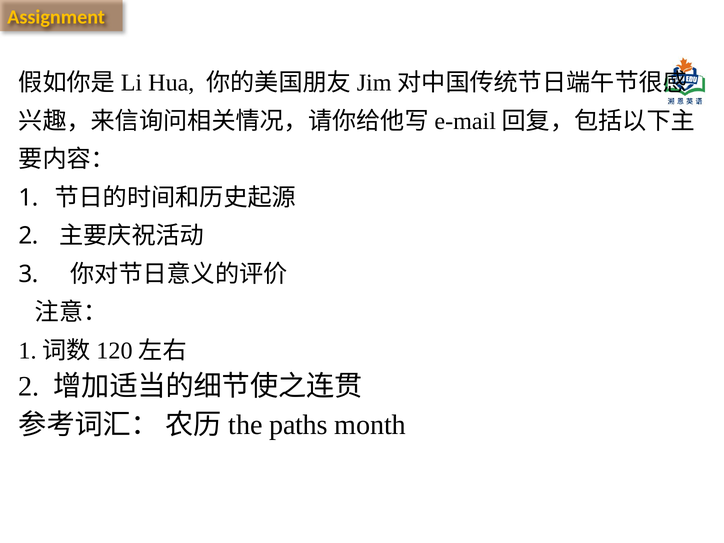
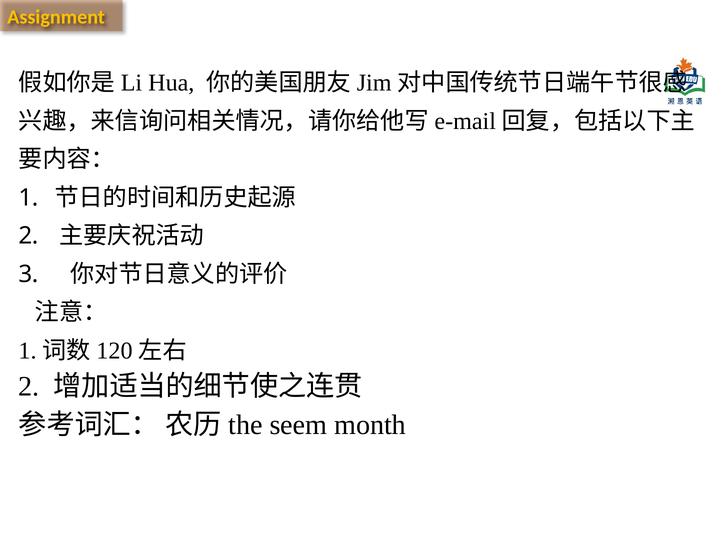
paths: paths -> seem (298, 425)
